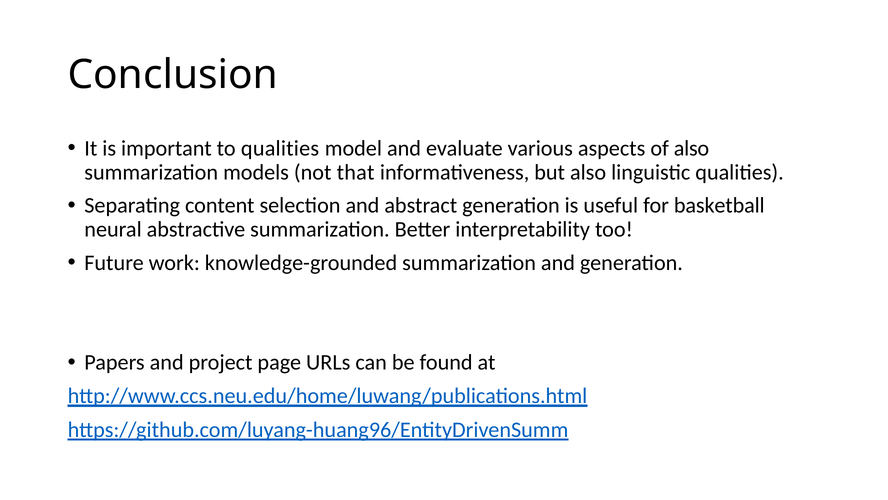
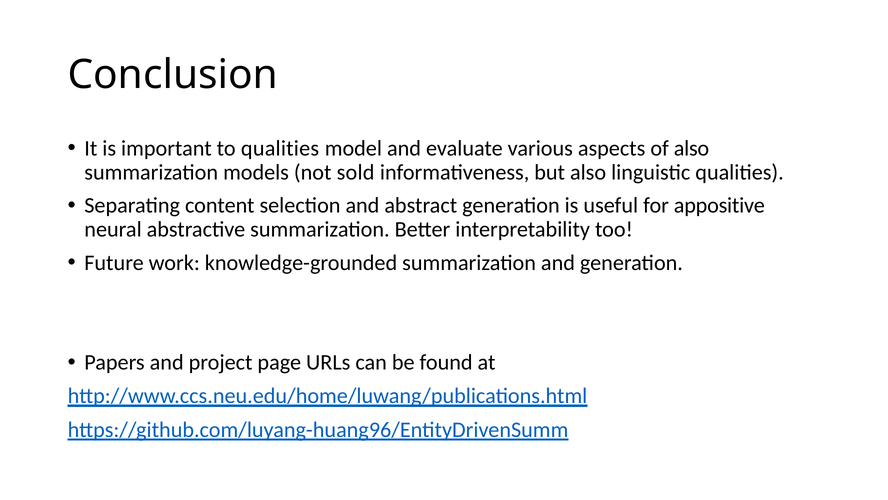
that: that -> sold (356, 172)
basketball: basketball -> appositive (719, 205)
